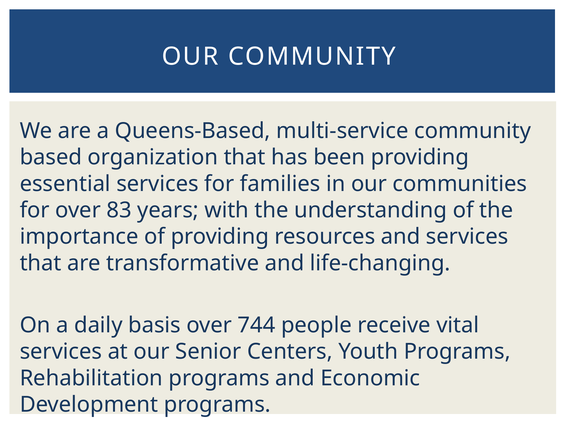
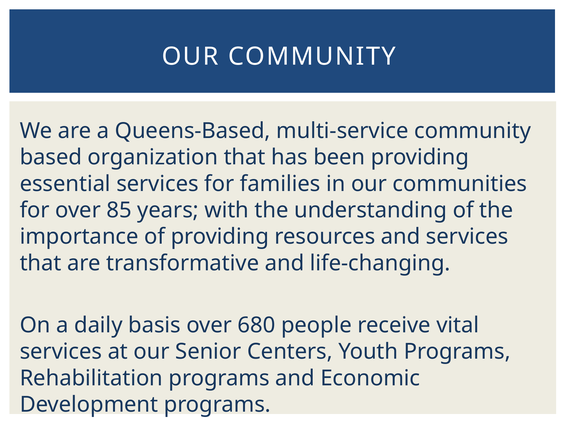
83: 83 -> 85 (119, 210)
744: 744 -> 680 (256, 325)
